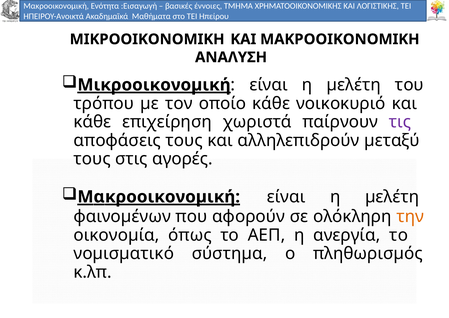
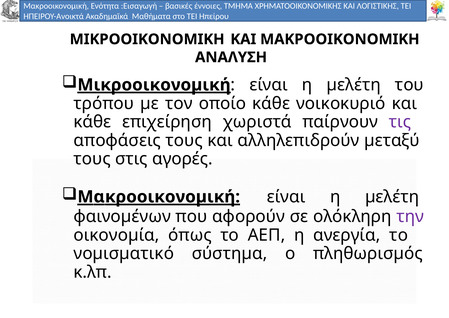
την colour: orange -> purple (410, 216)
